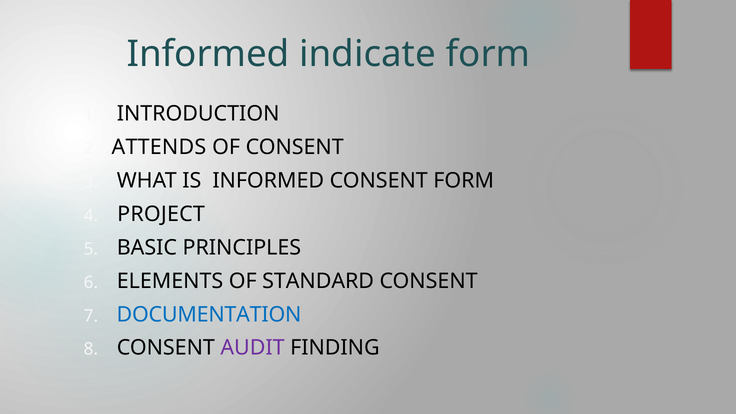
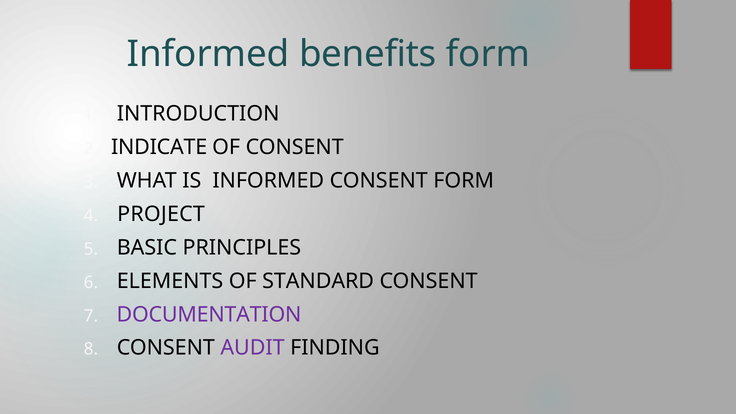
indicate: indicate -> benefits (368, 54)
ATTENDS: ATTENDS -> INDICATE (159, 147)
DOCUMENTATION colour: blue -> purple (209, 314)
